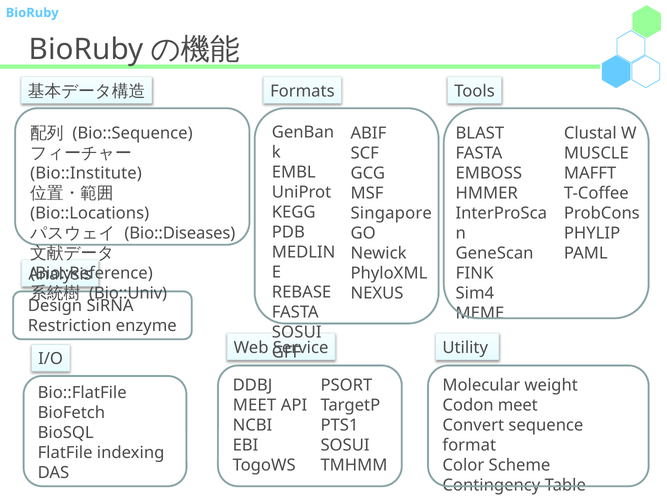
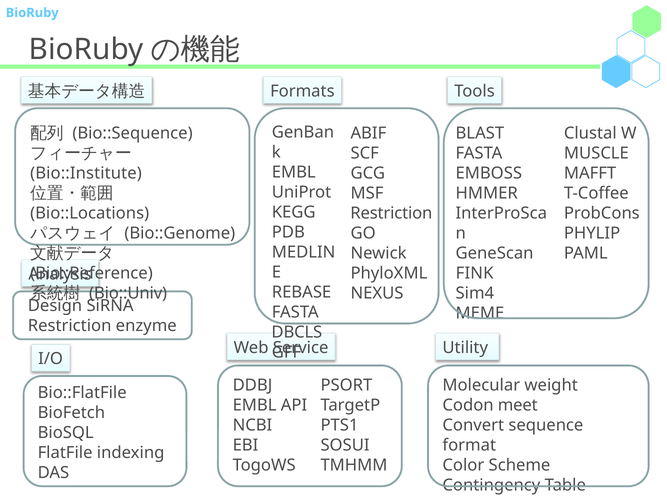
Singapore: Singapore -> Restriction (391, 213)
Bio::Diseases: Bio::Diseases -> Bio::Genome (180, 233)
SOSUI: SOSUI -> DBCLS (297, 332)
MEET: MEET -> EMBL (255, 405)
